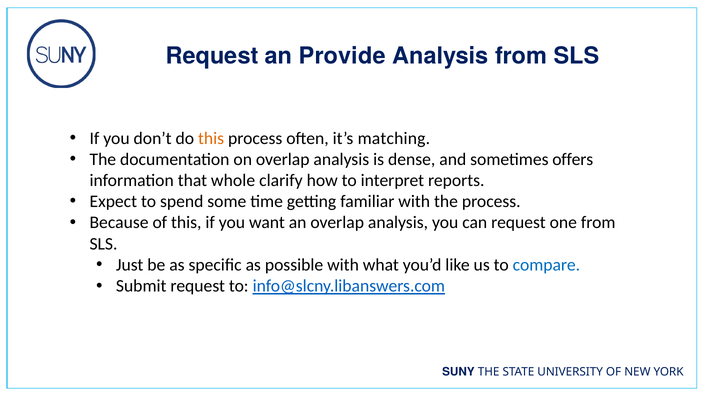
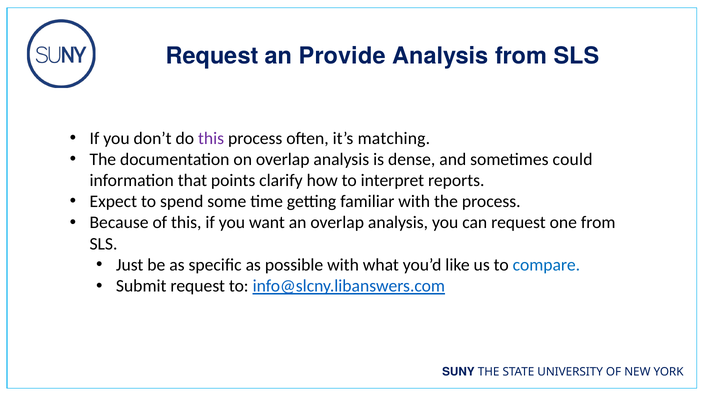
this colour: orange -> purple (211, 138)
offers: offers -> could (573, 159)
whole: whole -> points (233, 180)
